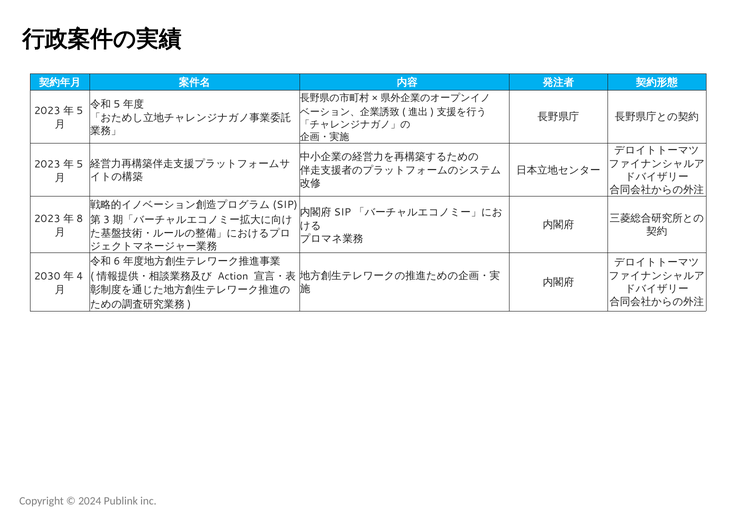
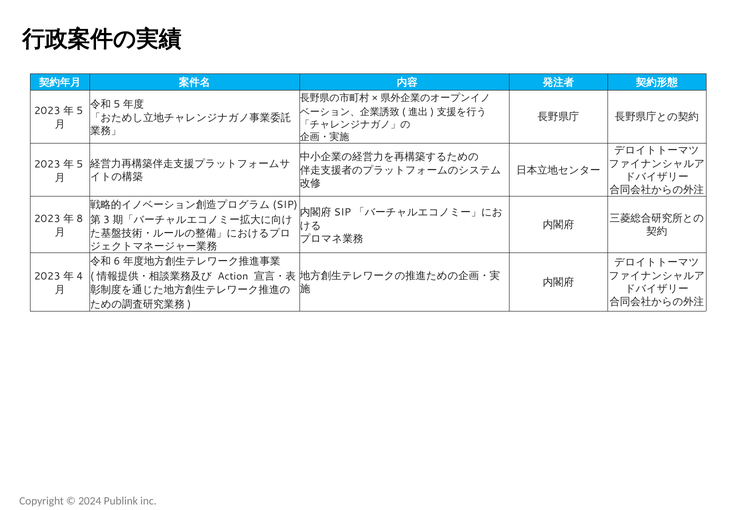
2030: 2030 -> 2023 (47, 276)
